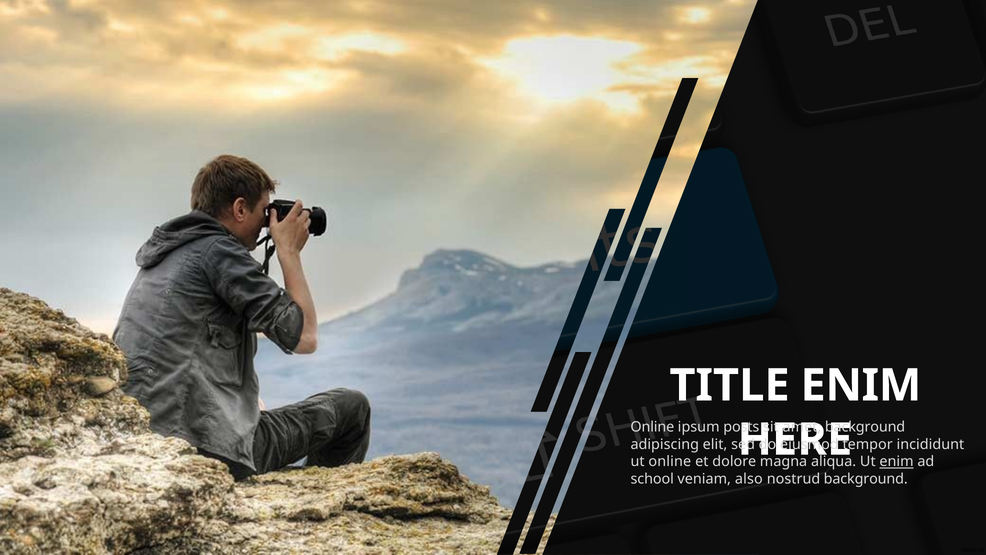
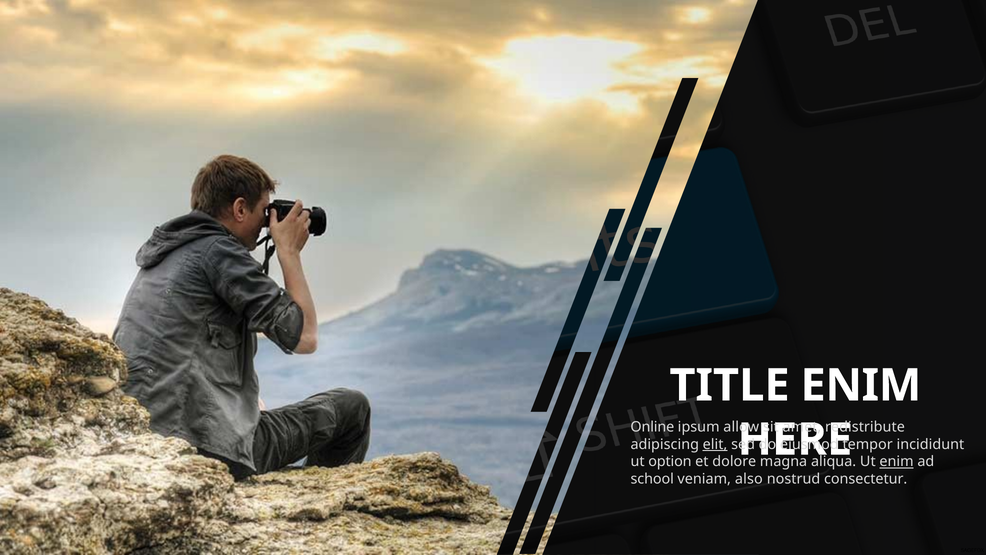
posts: posts -> allow (741, 427)
background: background -> redistribute (865, 427)
elit underline: none -> present (715, 444)
ut online: online -> option (670, 461)
nostrud background: background -> consectetur (866, 479)
